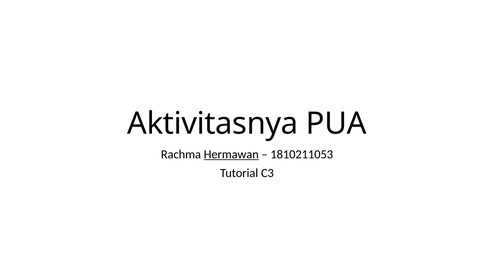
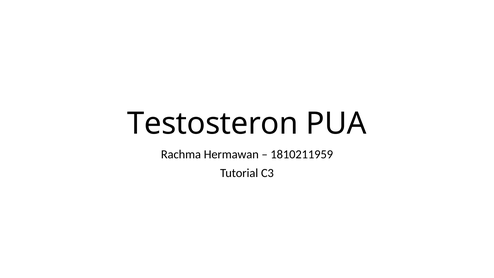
Aktivitasnya: Aktivitasnya -> Testosteron (213, 123)
Hermawan underline: present -> none (231, 154)
1810211053: 1810211053 -> 1810211959 (302, 154)
